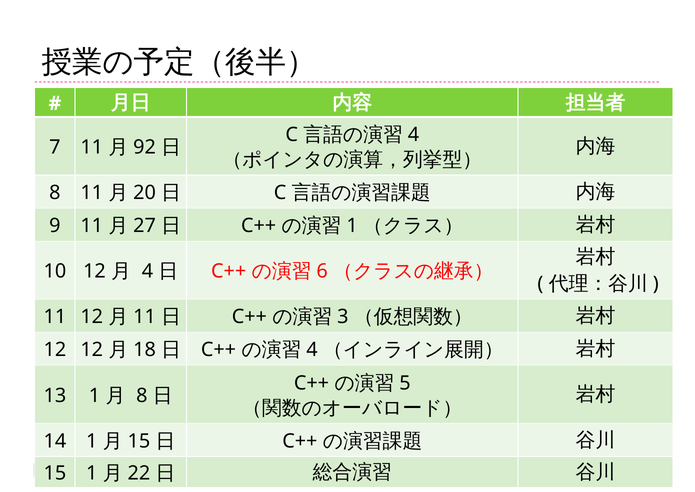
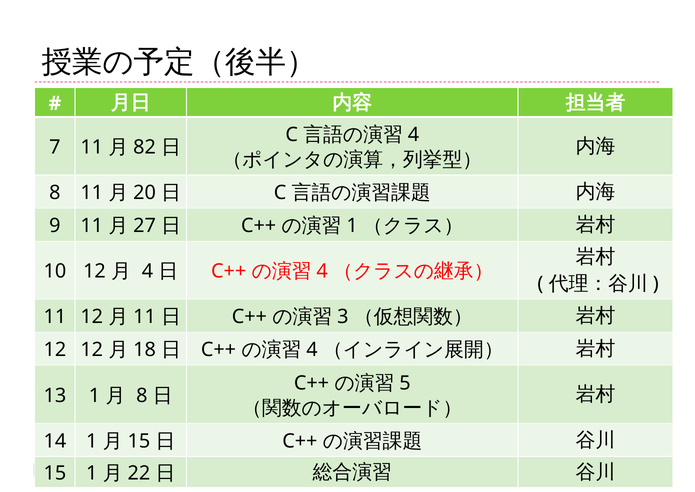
92: 92 -> 82 (145, 147)
6: 6 -> 4 (322, 271)
